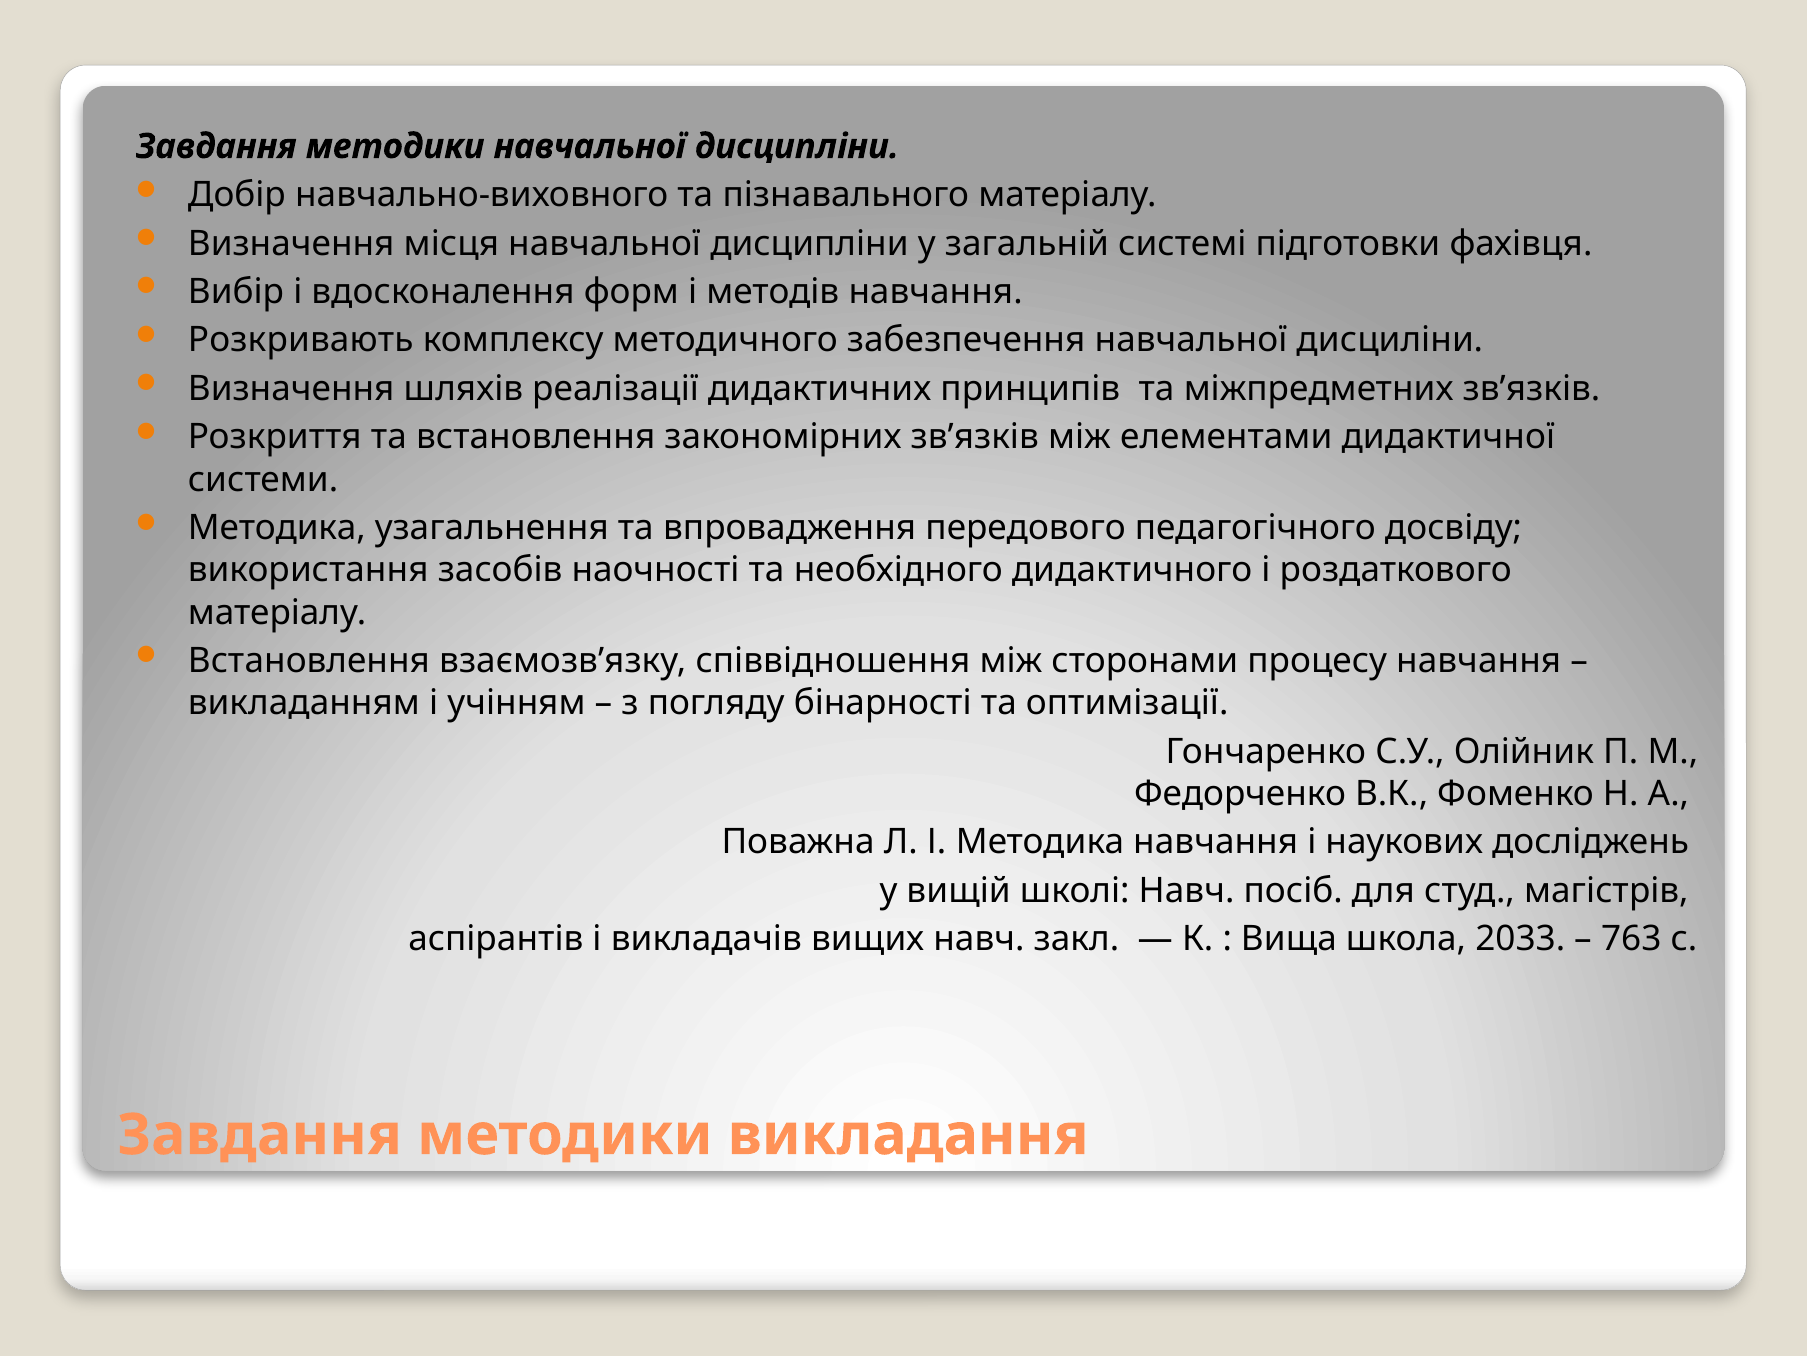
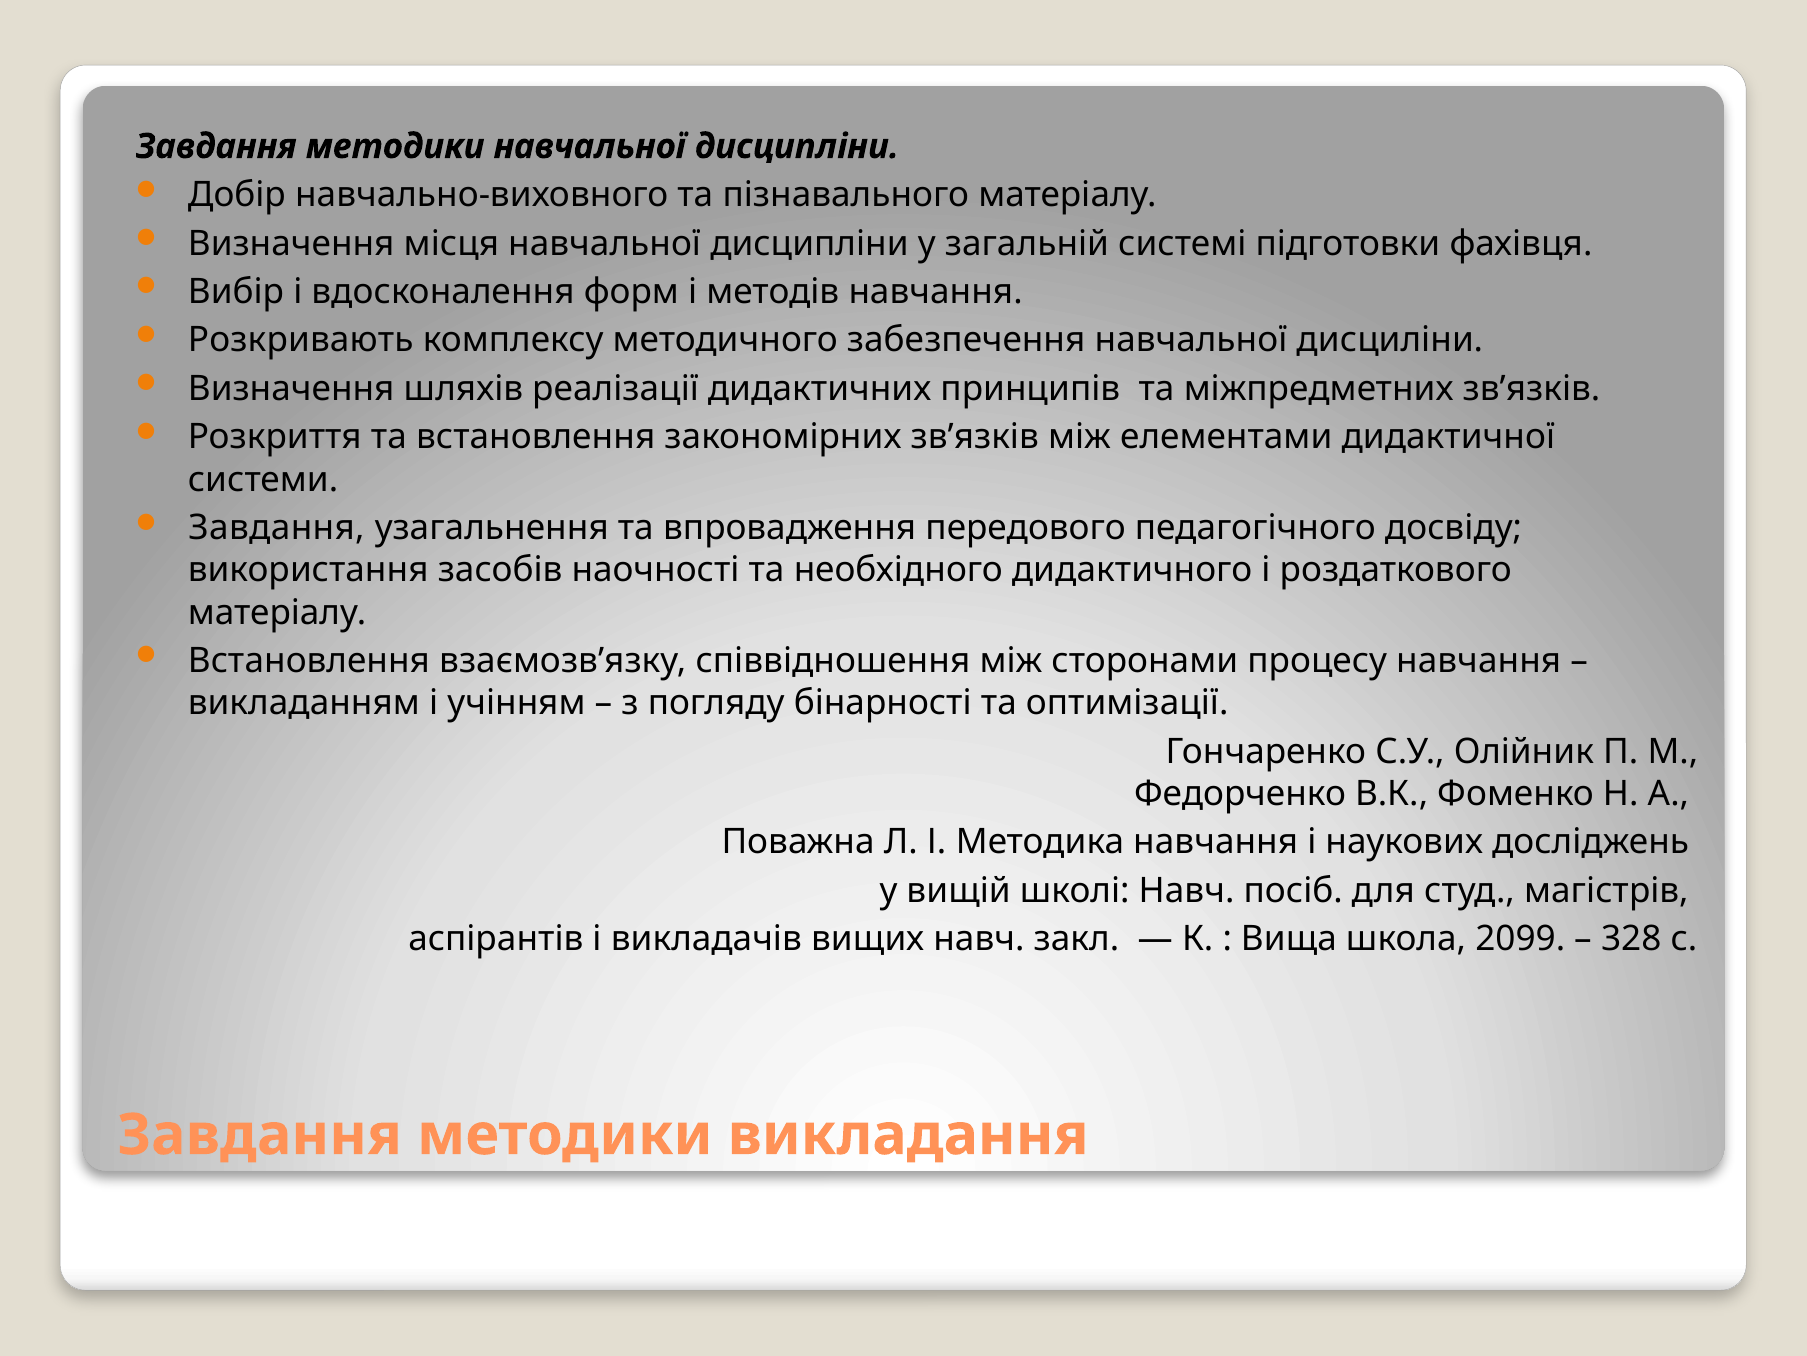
Методика: Методика -> Завдання (277, 528)
2033: 2033 -> 2099 (1520, 939)
763: 763 -> 328 (1631, 939)
